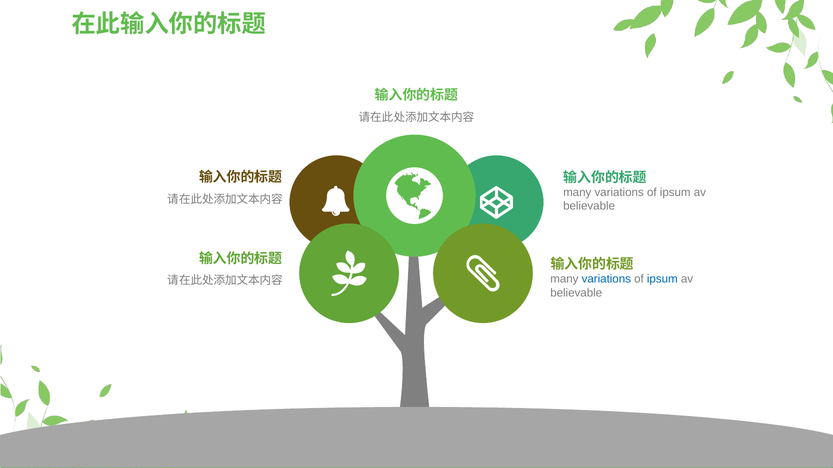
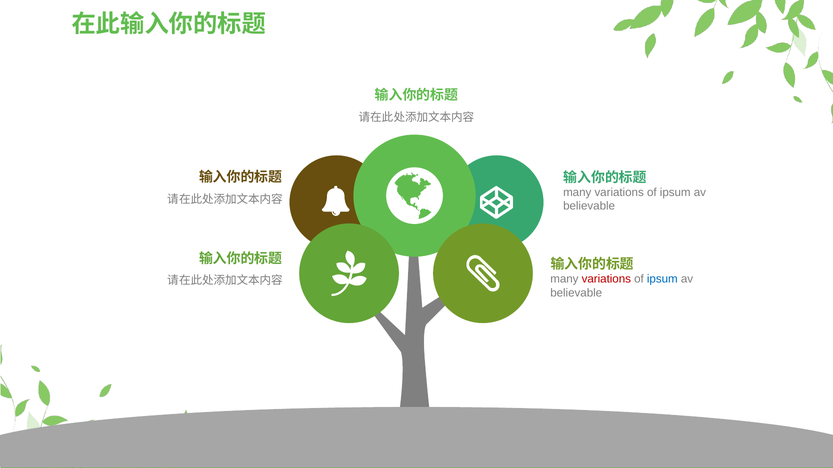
variations colour: blue -> red (606, 279)
